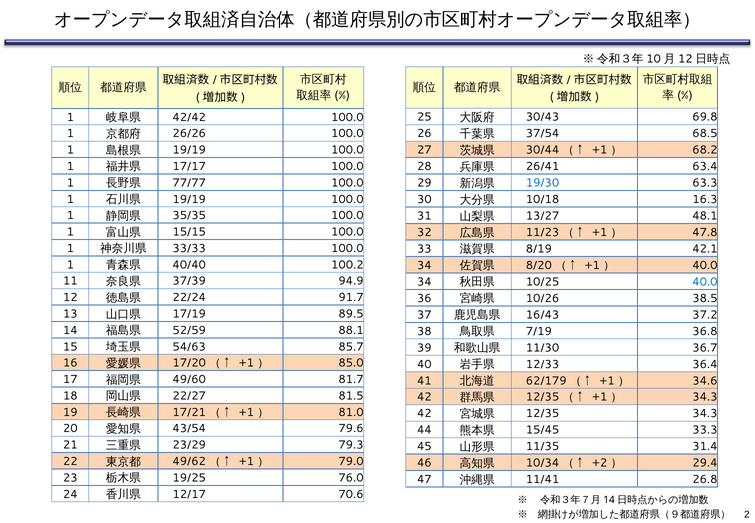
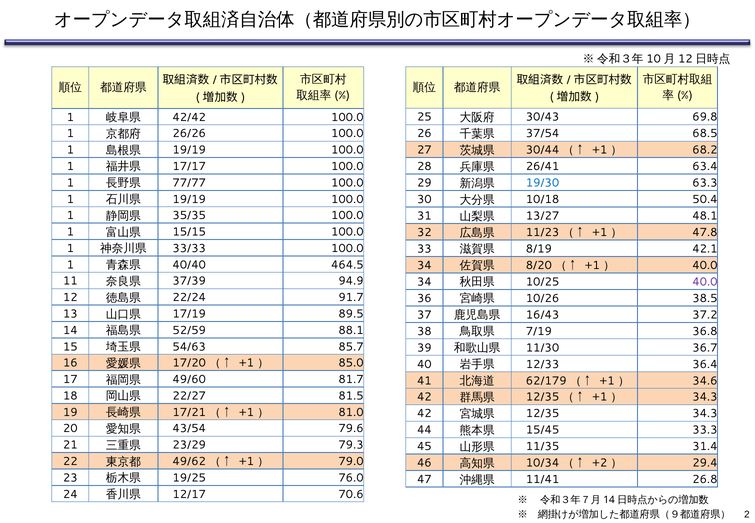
16.3: 16.3 -> 50.4 (705, 199)
100.2: 100.2 -> 464.5 (347, 265)
40.0 colour: blue -> purple (705, 282)
